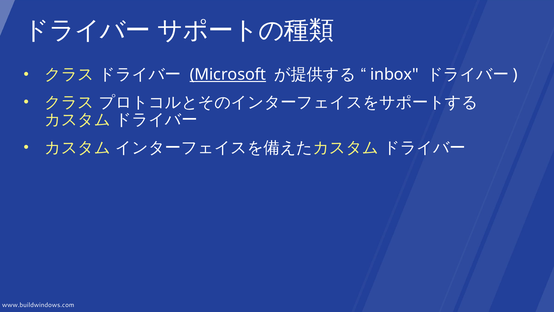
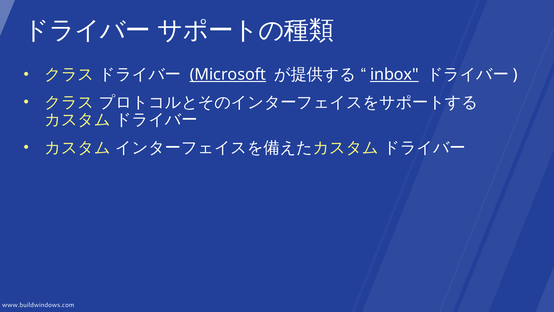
inbox underline: none -> present (394, 74)
